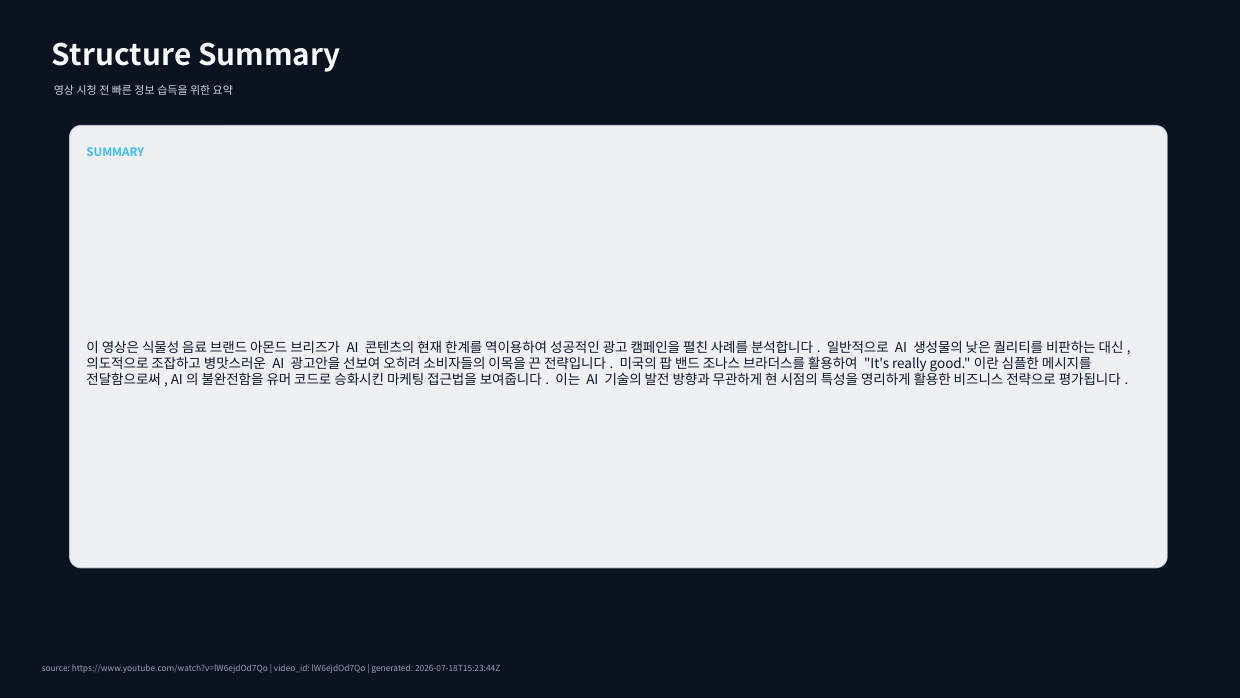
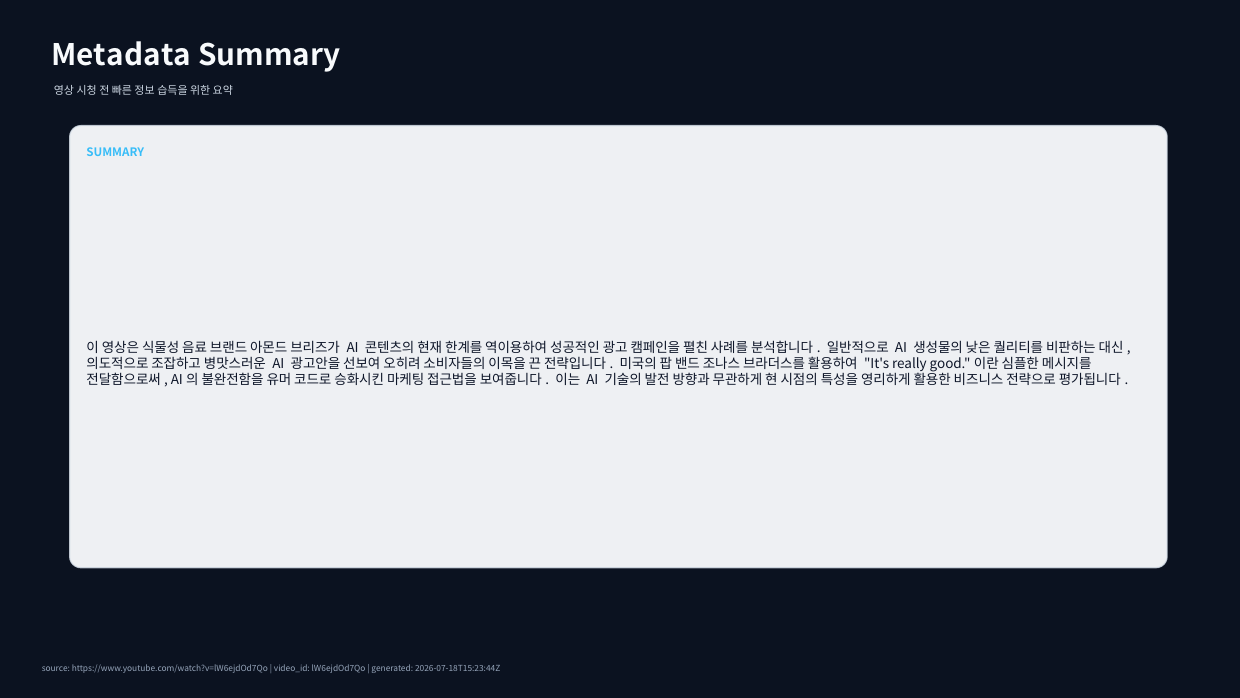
Structure: Structure -> Metadata (121, 56)
